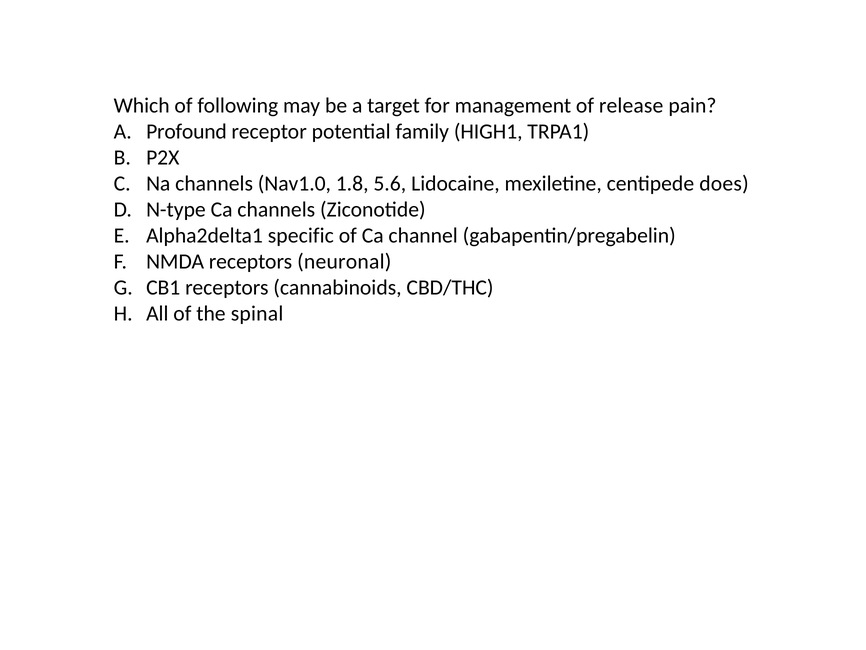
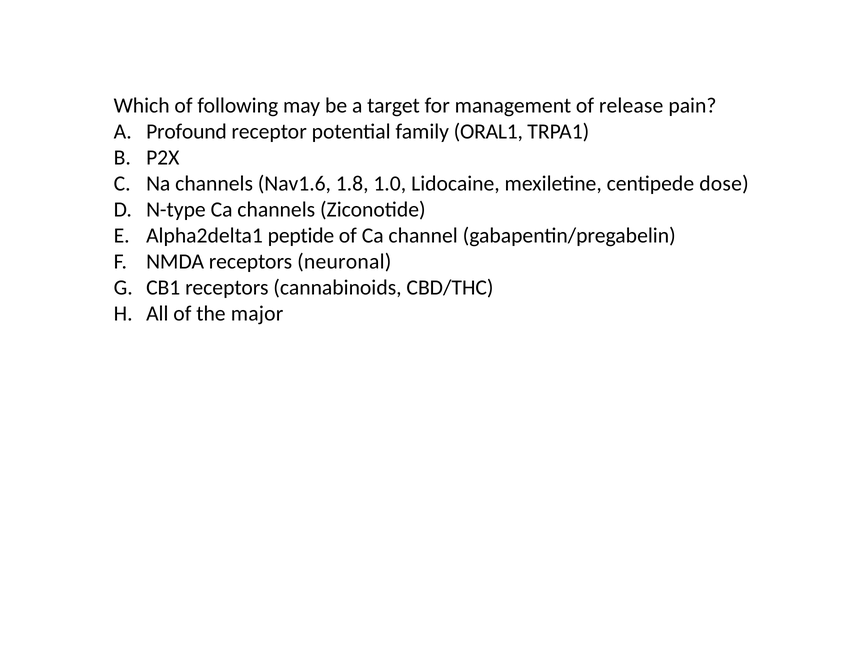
HIGH1: HIGH1 -> ORAL1 (488, 131)
Nav1.0: Nav1.0 -> Nav1.6 (294, 183)
5.6: 5.6 -> 1.0 (390, 183)
does: does -> dose (724, 183)
specific: specific -> peptide (301, 235)
spinal: spinal -> major (257, 313)
